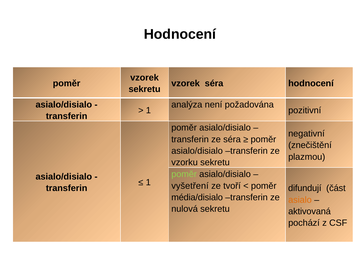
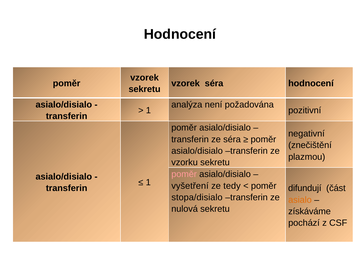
poměr colour: light green -> pink (184, 174)
tvoří: tvoří -> tedy (232, 186)
média/disialo: média/disialo -> stopa/disialo (197, 197)
aktivovaná: aktivovaná -> získáváme (310, 211)
